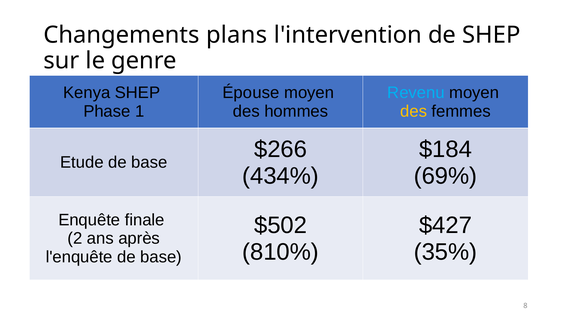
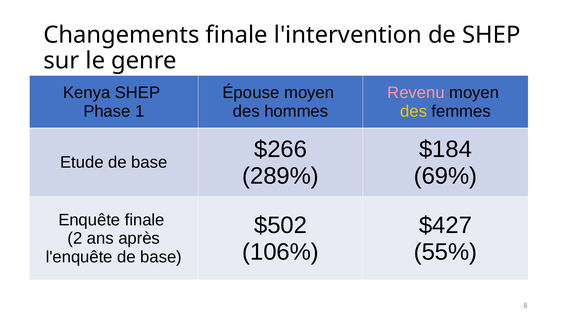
Changements plans: plans -> finale (237, 35)
Revenu colour: light blue -> pink (416, 93)
434%: 434% -> 289% (281, 176)
810%: 810% -> 106% (281, 252)
35%: 35% -> 55% (446, 252)
